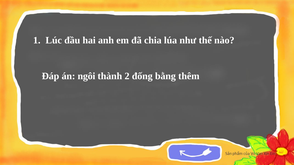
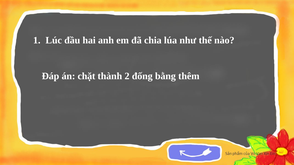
ngôi: ngôi -> chặt (86, 76)
